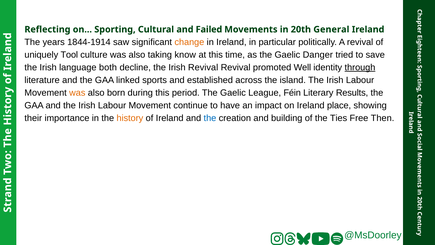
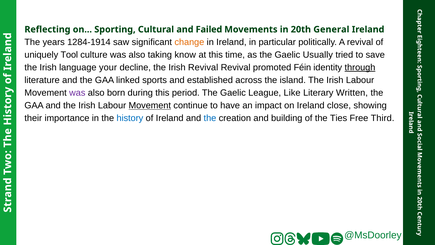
1844-1914: 1844-1914 -> 1284-1914 (89, 42)
Danger: Danger -> Usually (318, 55)
both: both -> your (108, 67)
Well: Well -> Féin (302, 67)
was colour: orange -> purple (77, 93)
Féin: Féin -> Like (292, 93)
Results: Results -> Written (352, 93)
Movement underline: none -> present (150, 105)
place: place -> close (339, 105)
history colour: orange -> blue (130, 118)
Then: Then -> Third (383, 118)
